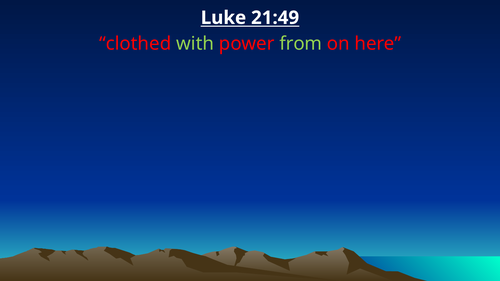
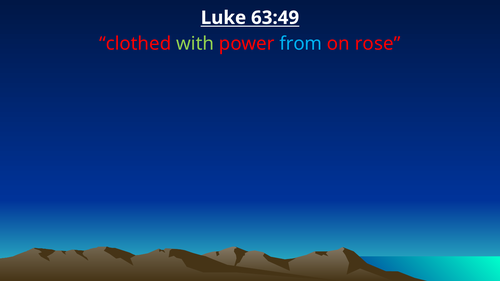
21:49: 21:49 -> 63:49 (275, 18)
from colour: light green -> light blue (301, 44)
here: here -> rose (378, 44)
